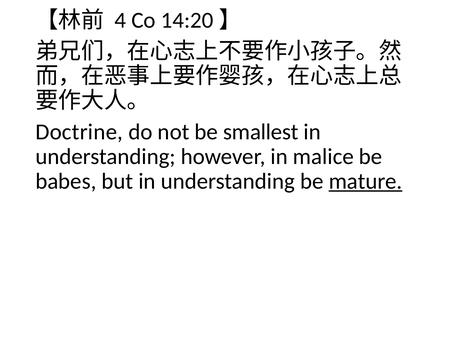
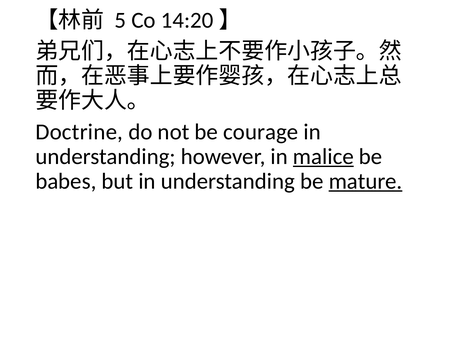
4: 4 -> 5 (120, 20)
smallest: smallest -> courage (261, 132)
malice underline: none -> present (323, 157)
